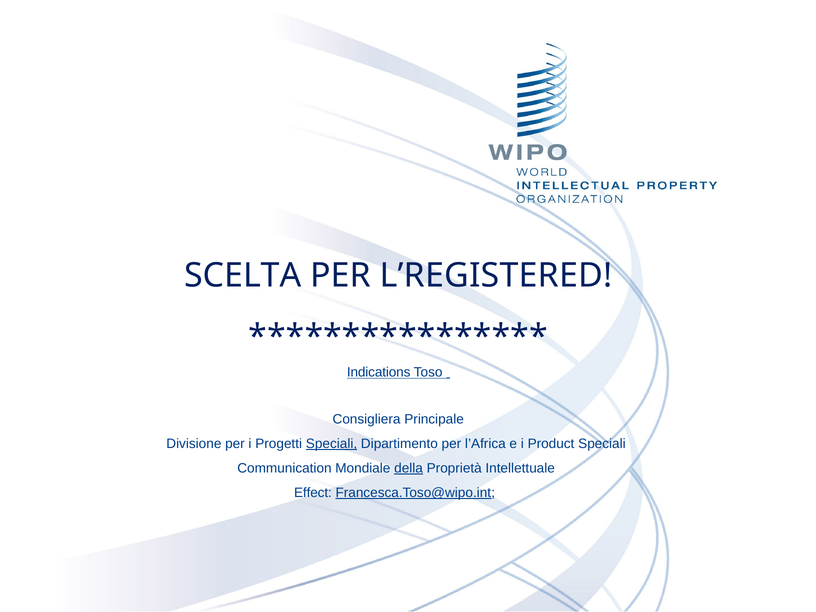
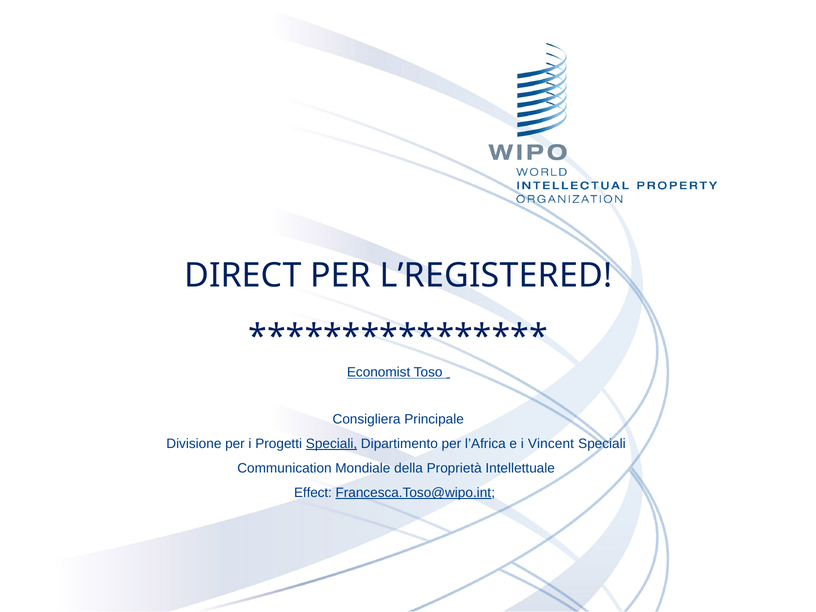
SCELTA: SCELTA -> DIRECT (243, 276)
Indications: Indications -> Economist (379, 372)
Product: Product -> Vincent (551, 444)
della underline: present -> none (409, 468)
